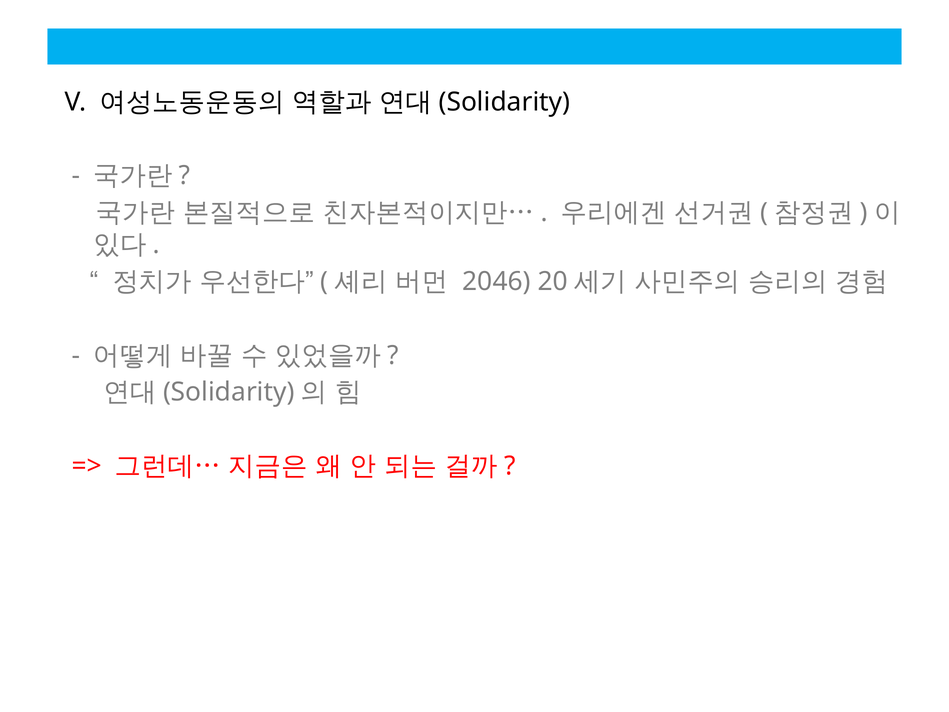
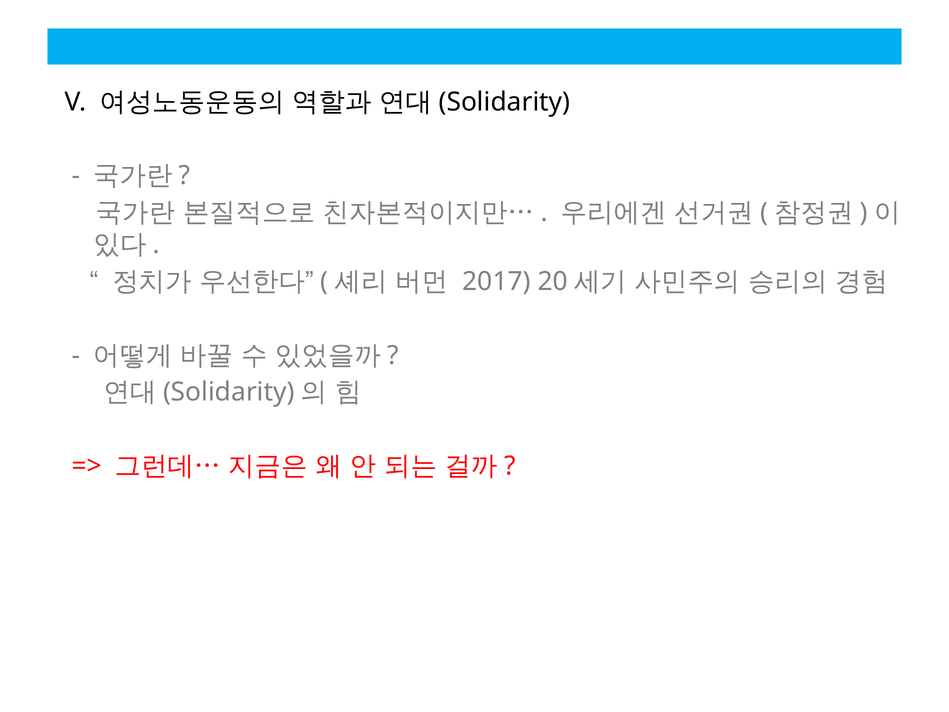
2046: 2046 -> 2017 (497, 281)
